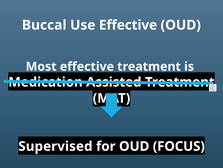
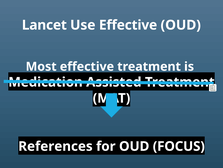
Buccal: Buccal -> Lancet (44, 25)
Supervised: Supervised -> References (55, 146)
